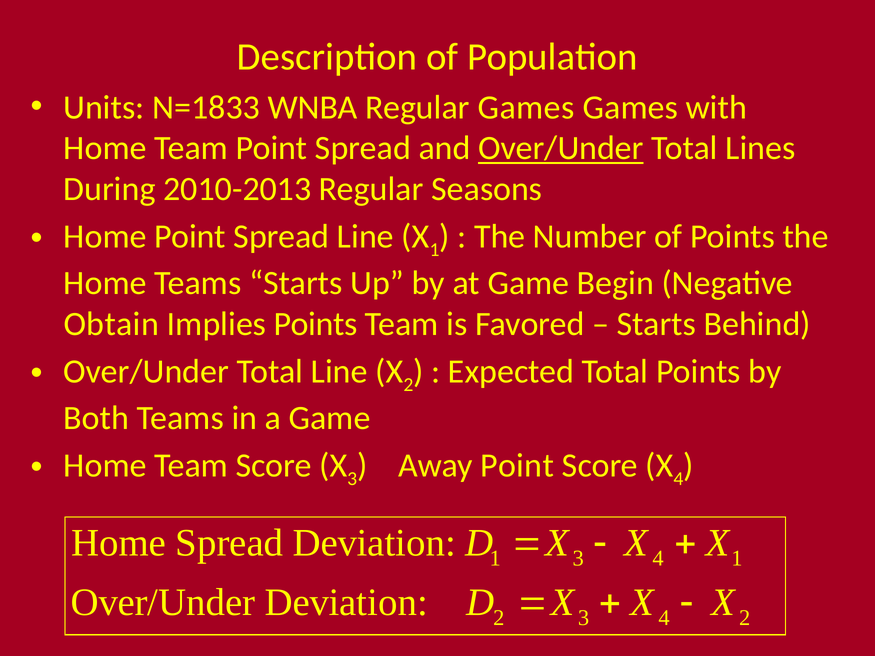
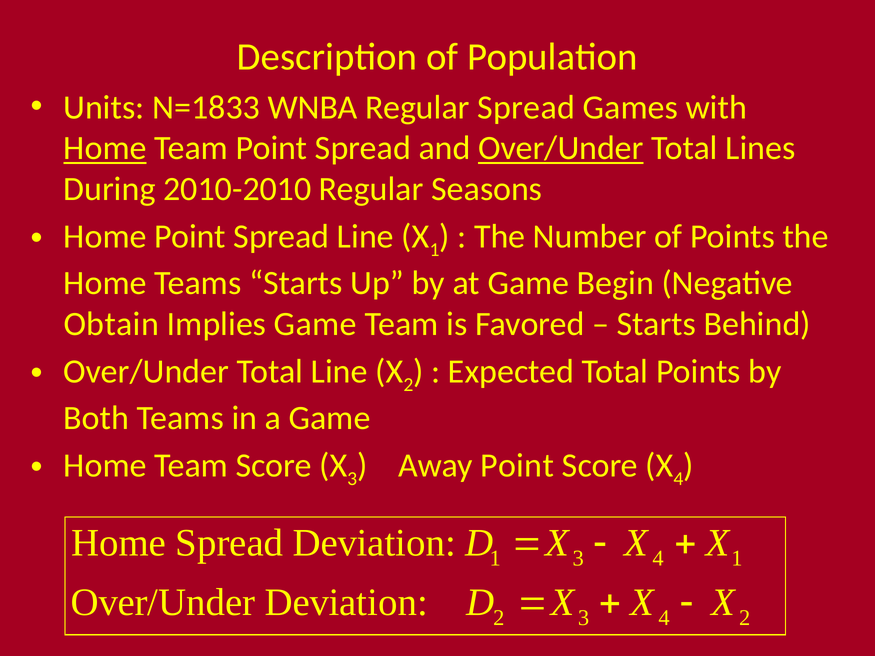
Regular Games: Games -> Spread (526, 107)
Home underline: none -> present (105, 148)
2010-2013: 2010-2013 -> 2010-2010 (237, 189)
Implies Points: Points -> Game (315, 324)
